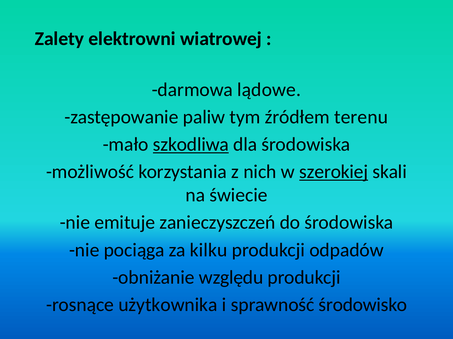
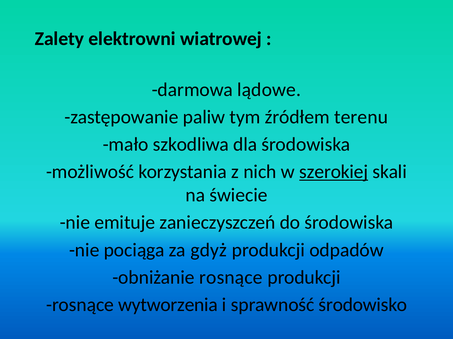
szkodliwa underline: present -> none (191, 145)
kilku: kilku -> gdyż (209, 250)
obniżanie względu: względu -> rosnące (231, 278)
użytkownika: użytkownika -> wytworzenia (168, 305)
